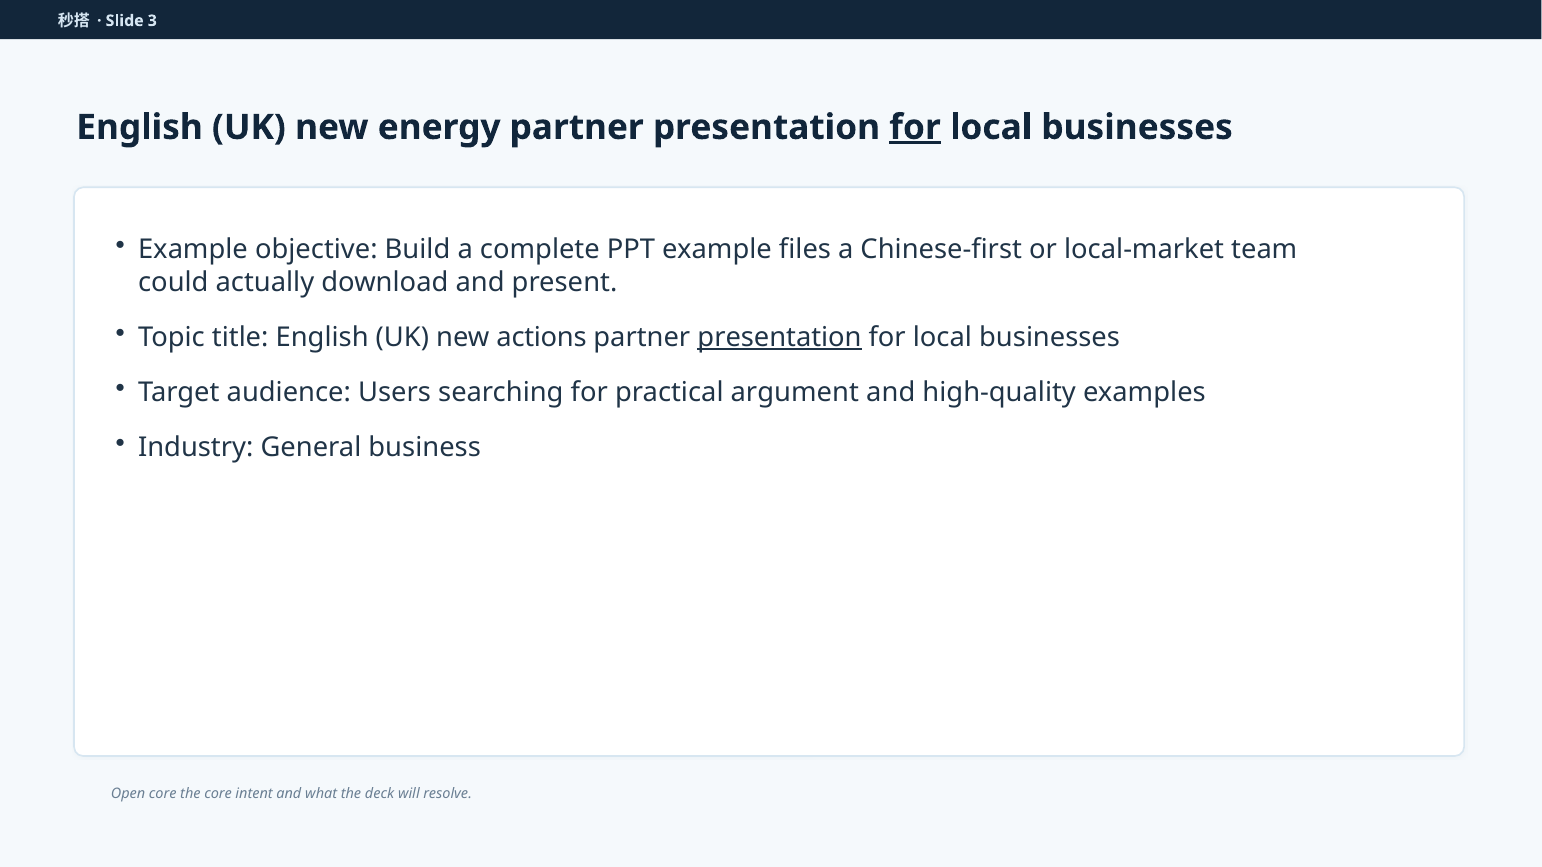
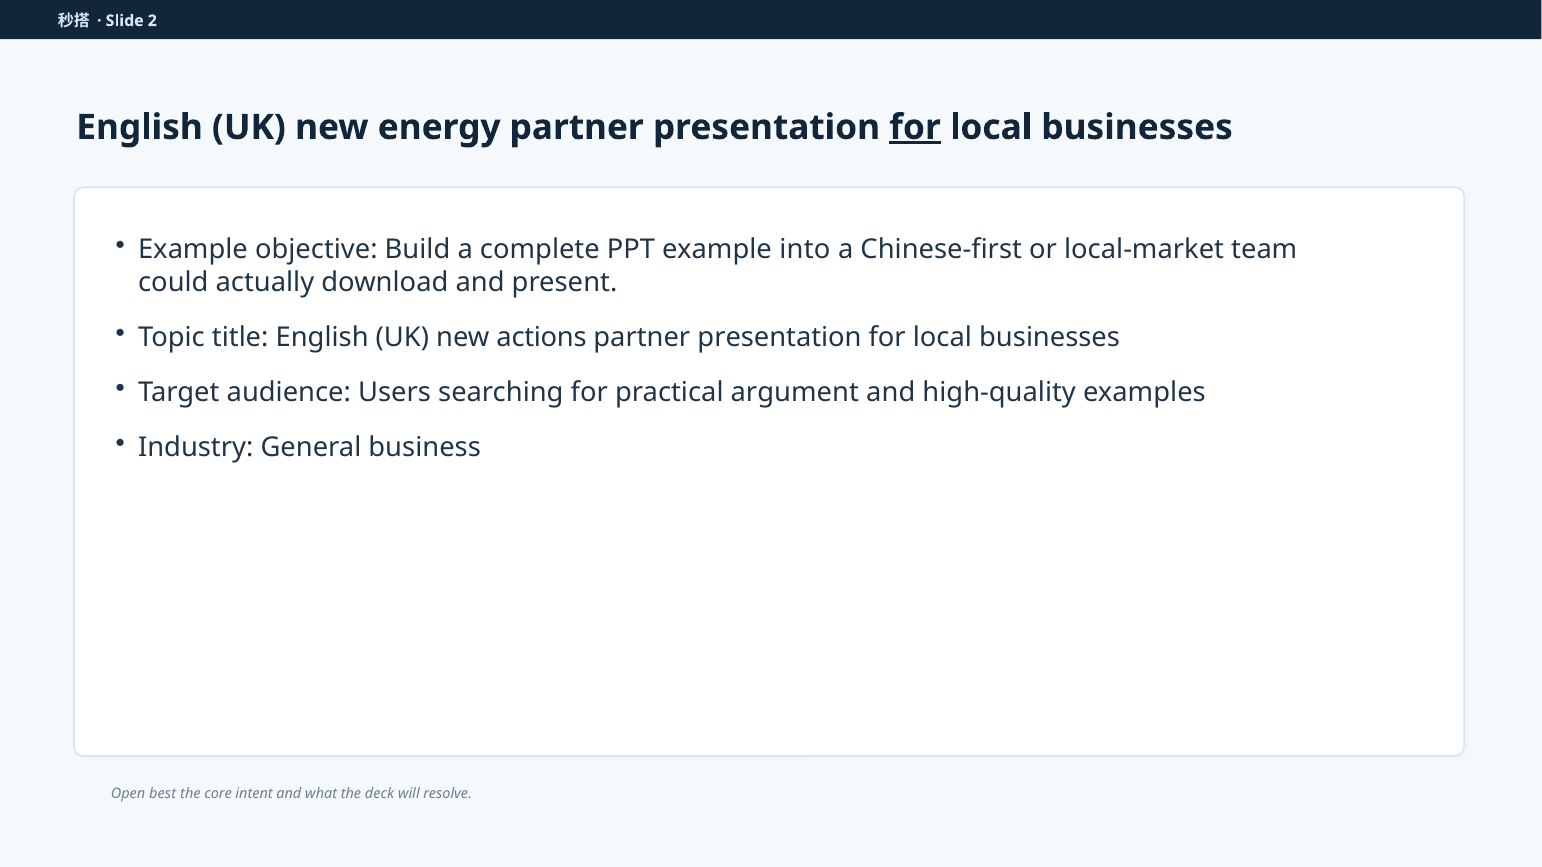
3: 3 -> 2 (152, 21)
files: files -> into (805, 250)
presentation underline: present -> none (780, 338)
Open core: core -> best (163, 794)
